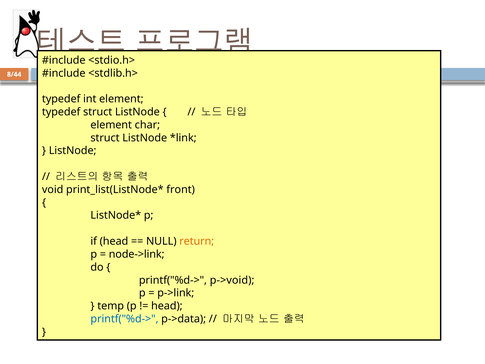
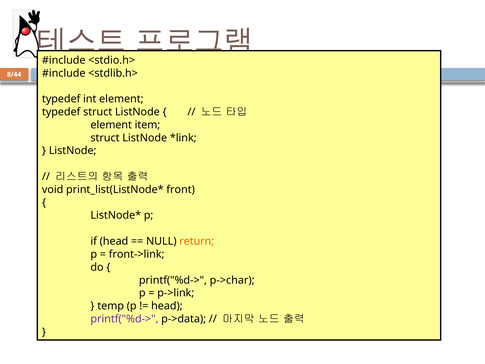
char: char -> item (147, 125)
node->link: node->link -> front->link (137, 254)
p->void: p->void -> p->char (232, 280)
printf("%d-> colour: blue -> purple (124, 319)
